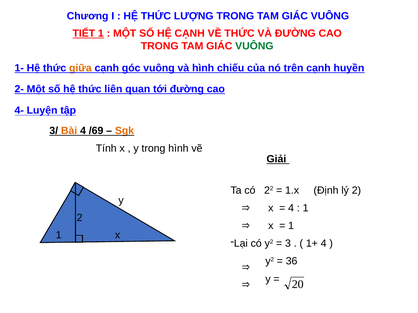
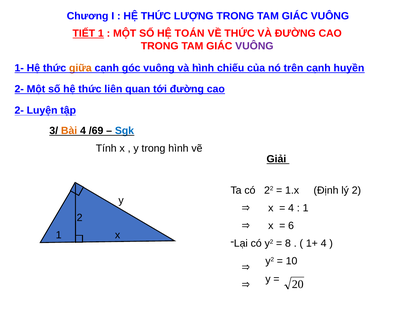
HỆ CẠNH: CẠNH -> TOÁN (190, 33)
VUÔNG colour: green -> purple (254, 46)
4-: 4- -> 2- (19, 111)
Sgk colour: orange -> blue (124, 131)
1: 1 -> 6 (291, 226)
3: 3 -> 8 (288, 244)
36: 36 -> 10 (292, 262)
